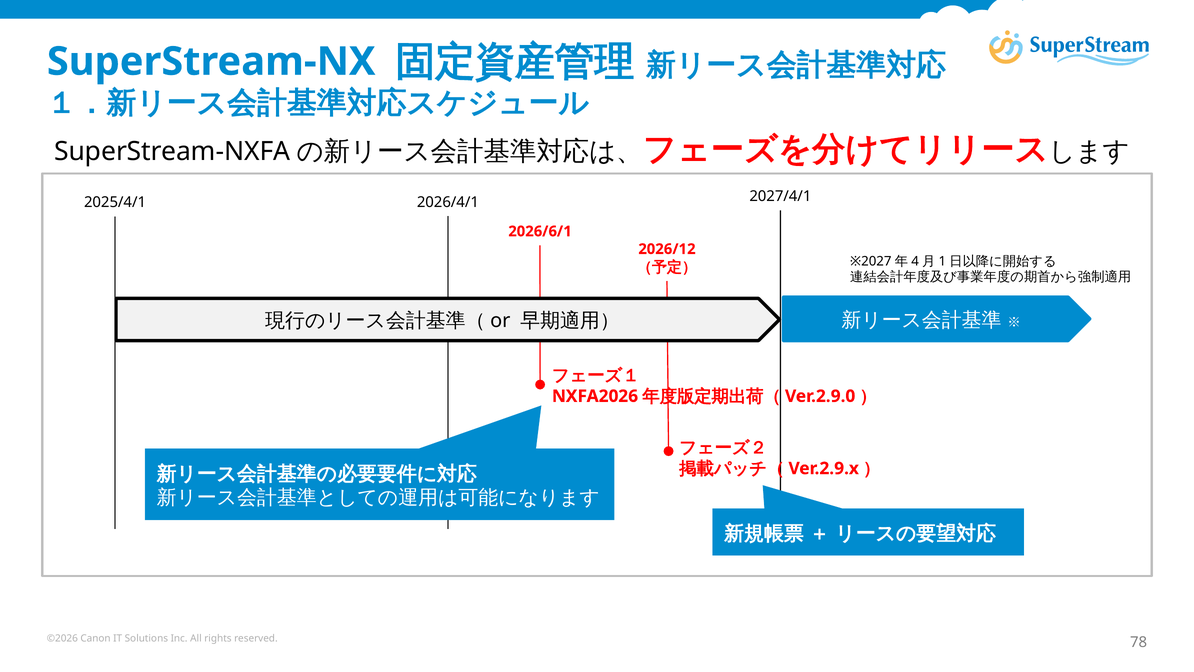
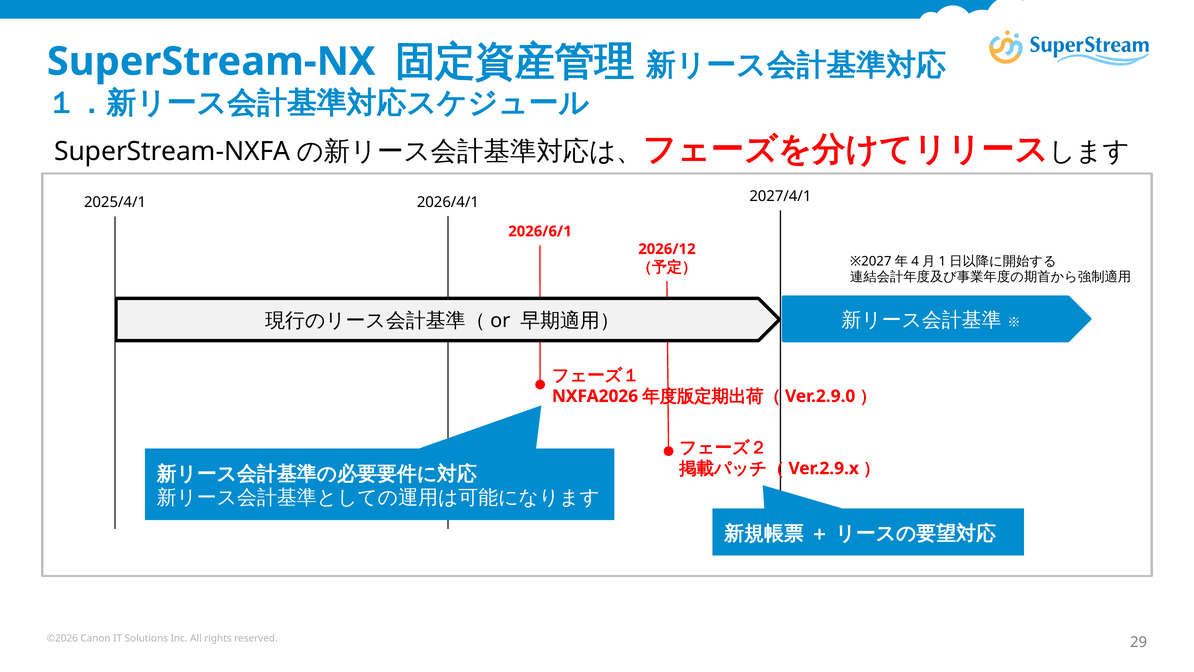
78: 78 -> 29 (1139, 642)
